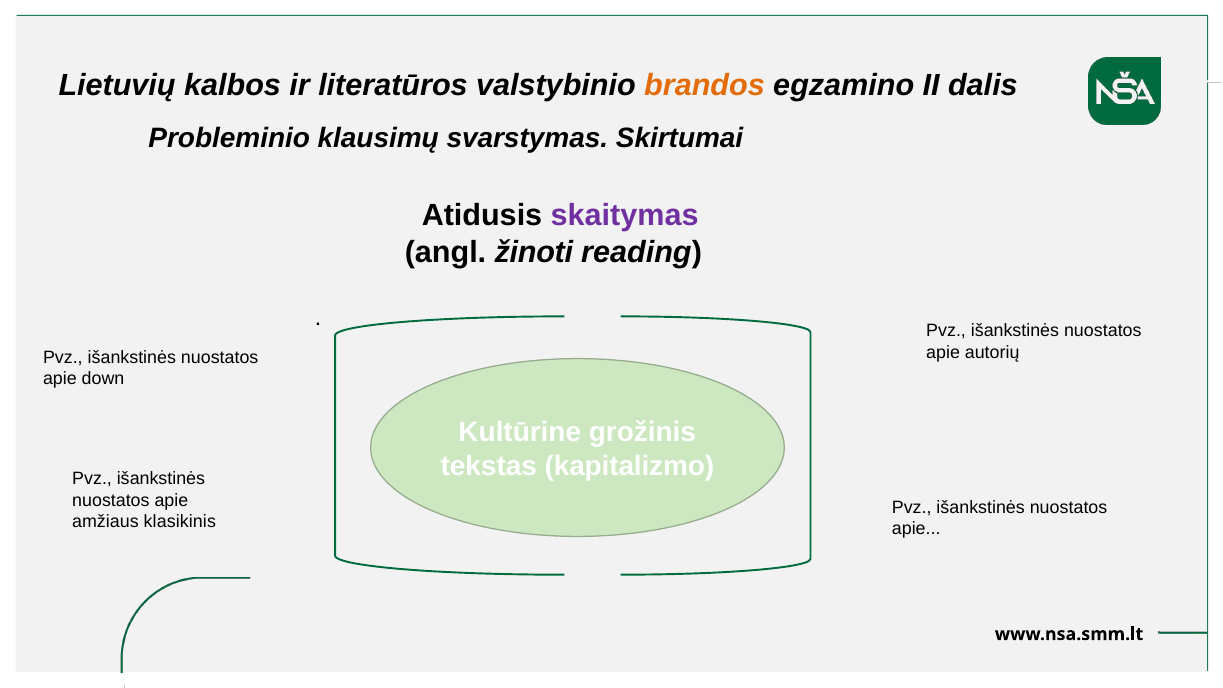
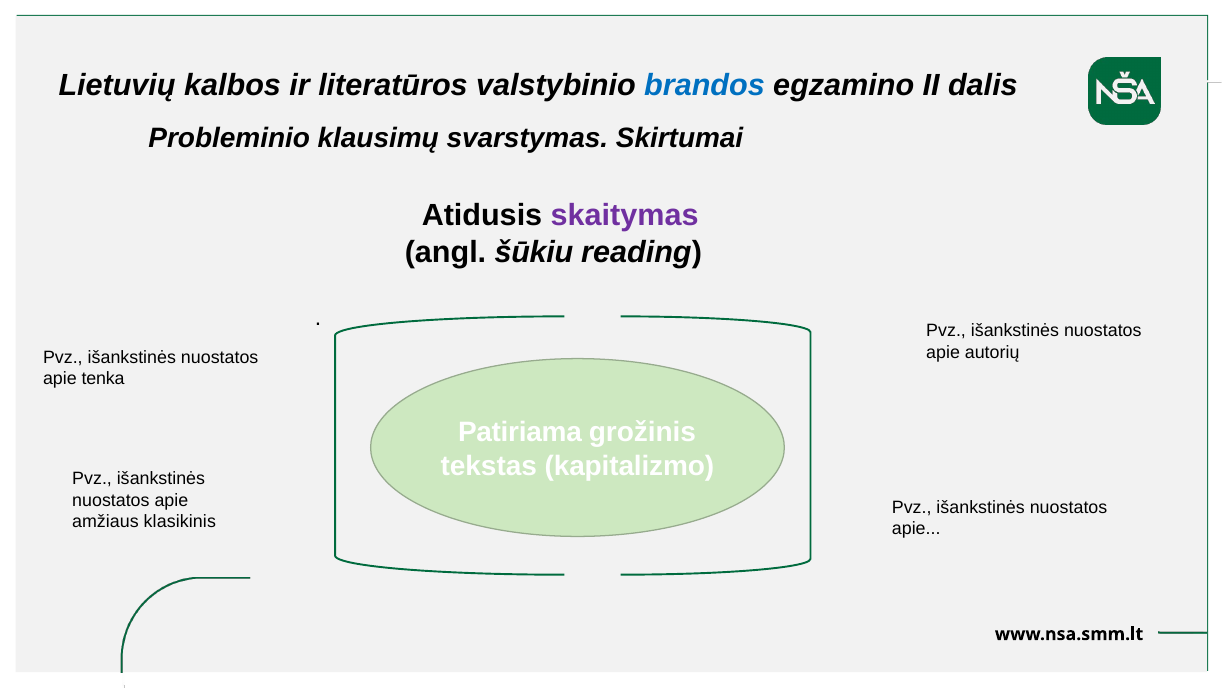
brandos colour: orange -> blue (705, 86)
žinoti: žinoti -> šūkiu (534, 252)
down: down -> tenka (103, 379)
Kultūrine: Kultūrine -> Patiriama (520, 433)
